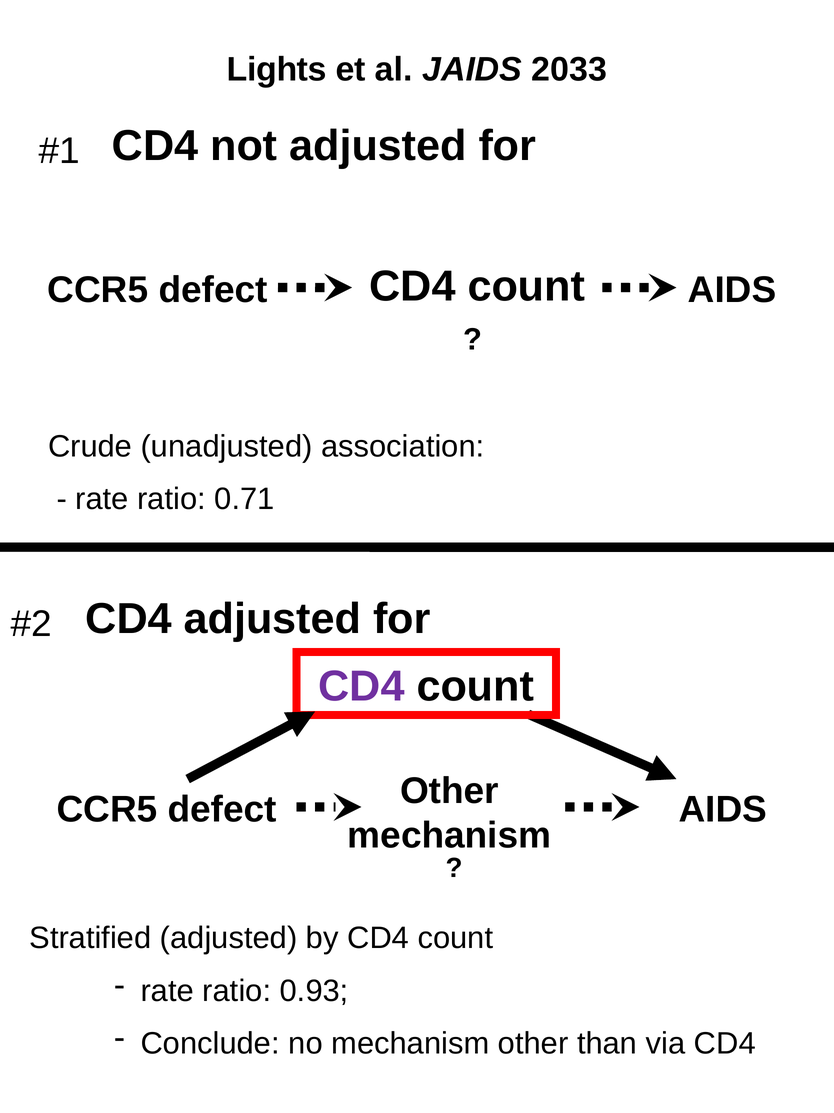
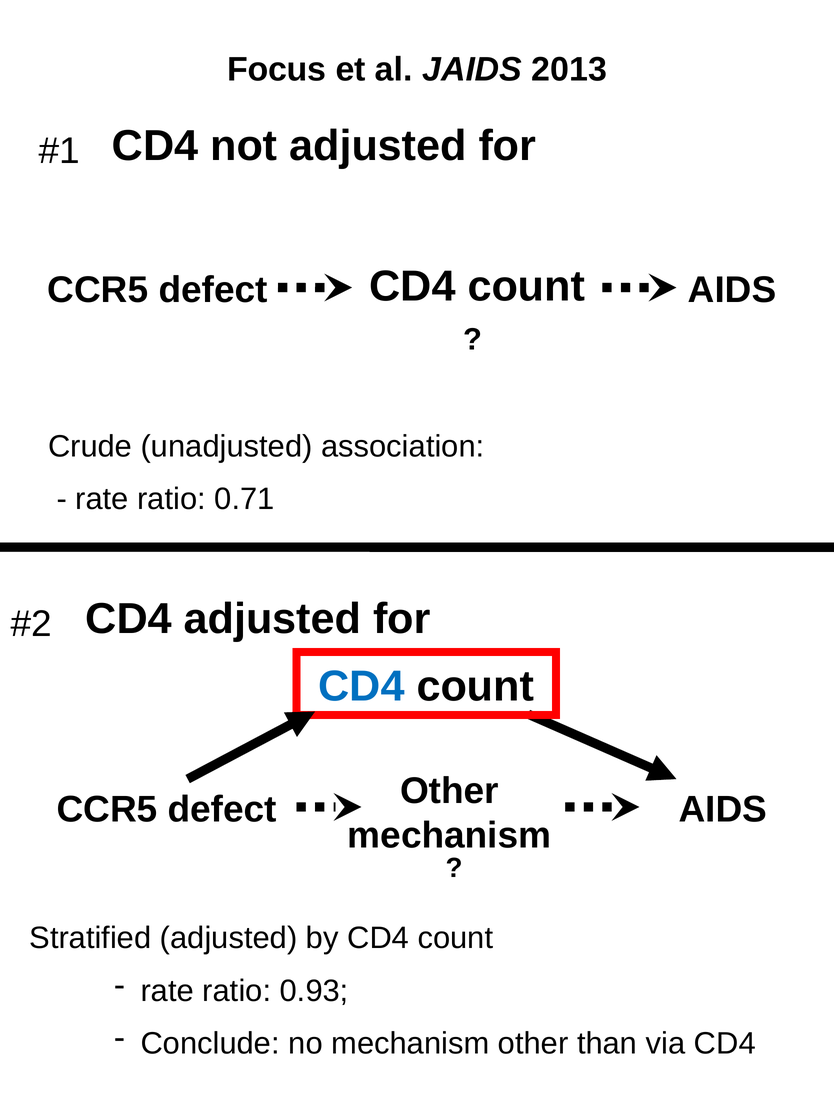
Lights: Lights -> Focus (277, 69)
2033: 2033 -> 2013 (569, 69)
CD4 colour: purple -> blue (362, 686)
